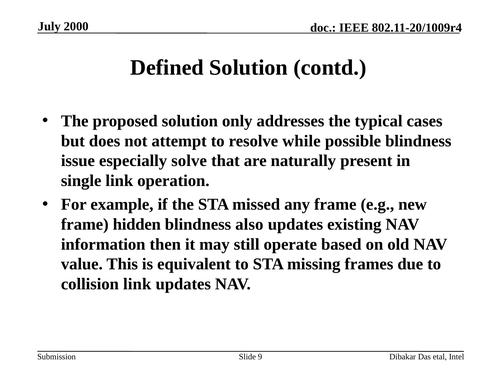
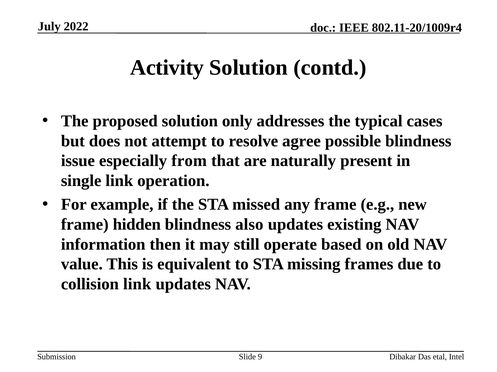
2000: 2000 -> 2022 (76, 26)
Defined: Defined -> Activity (167, 68)
while: while -> agree (302, 141)
solve: solve -> from (189, 161)
